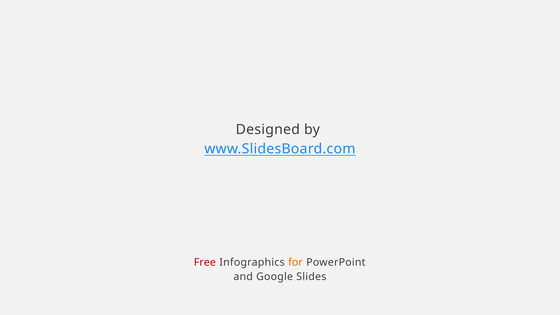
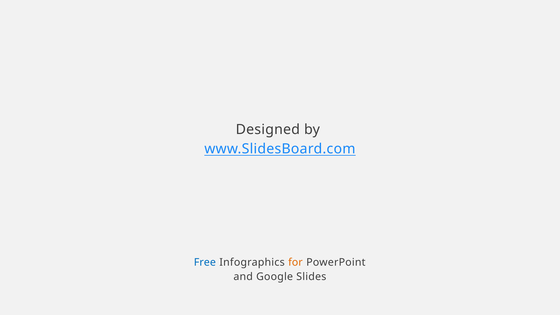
Free colour: red -> blue (205, 262)
